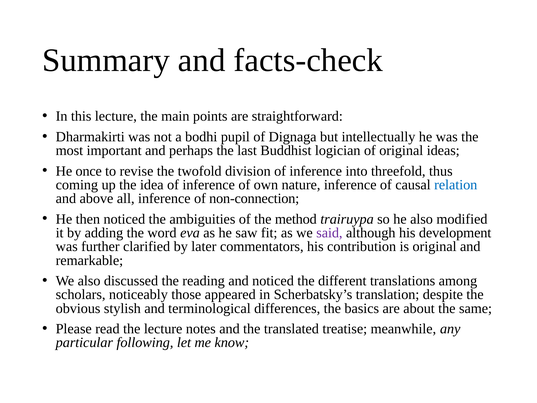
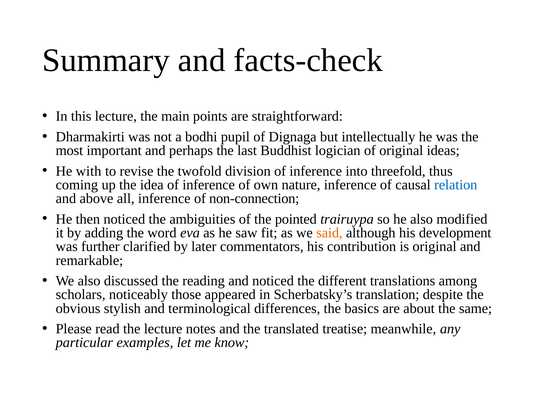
once: once -> with (89, 171)
method: method -> pointed (296, 219)
said colour: purple -> orange (329, 233)
following: following -> examples (145, 342)
